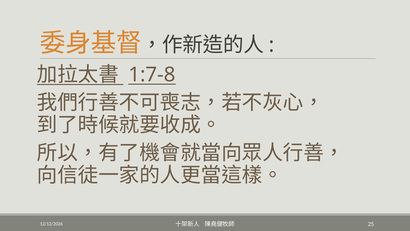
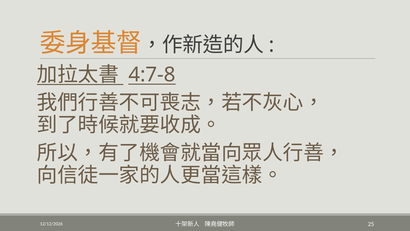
1:7-8: 1:7-8 -> 4:7-8 (152, 75)
